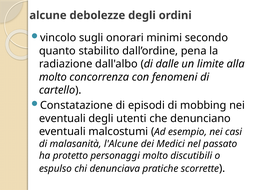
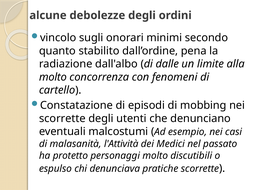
eventuali: eventuali -> scorrette (62, 118)
l'Alcune: l'Alcune -> l'Attività (121, 144)
